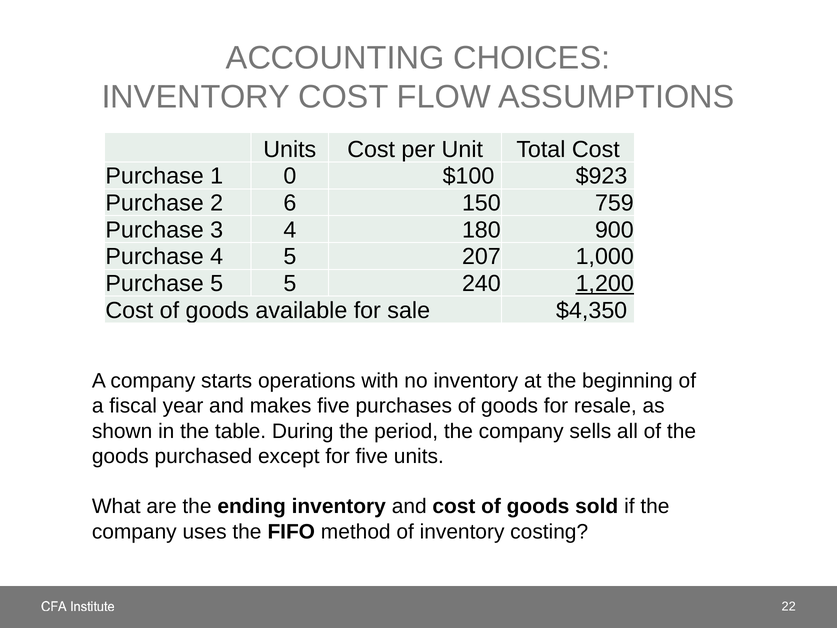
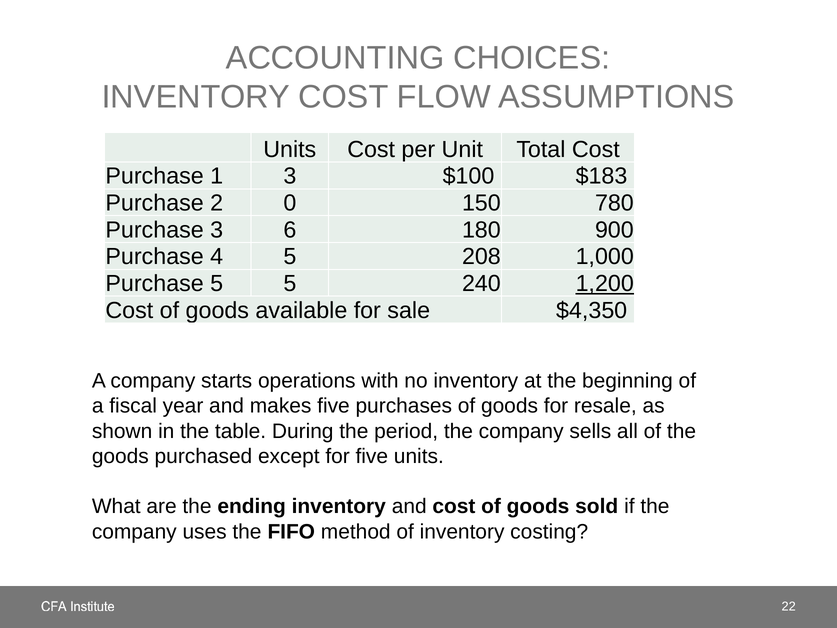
1 0: 0 -> 3 (290, 176)
$923: $923 -> $183 (601, 176)
6: 6 -> 0 (290, 203)
759: 759 -> 780 (614, 203)
3 4: 4 -> 6 (290, 230)
207: 207 -> 208 (481, 257)
